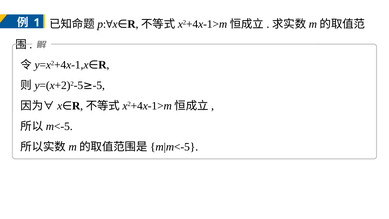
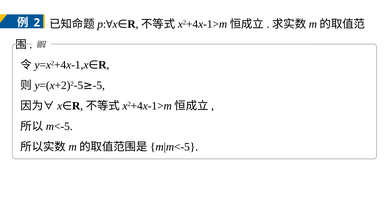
1: 1 -> 2 (37, 23)
